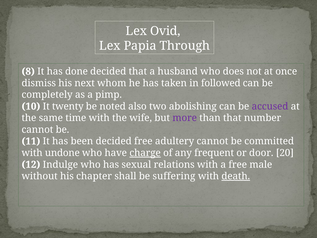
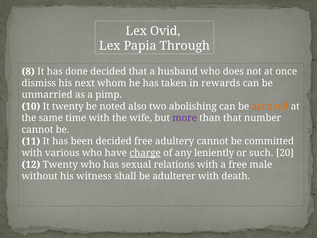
followed: followed -> rewards (221, 83)
completely: completely -> unmarried (47, 95)
accused colour: purple -> orange (270, 106)
undone: undone -> various (62, 153)
frequent: frequent -> leniently (214, 153)
door: door -> such (261, 153)
12 Indulge: Indulge -> Twenty (60, 164)
chapter: chapter -> witness (94, 176)
suffering: suffering -> adulterer (174, 176)
death underline: present -> none (236, 176)
